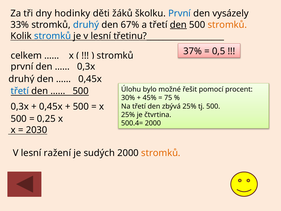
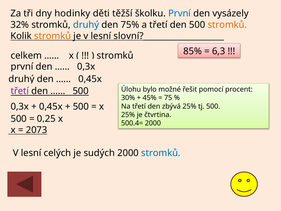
žáků: žáků -> těžší (122, 13)
33%: 33% -> 32% (20, 25)
67%: 67% -> 75% (130, 25)
den underline: present -> none (178, 25)
stromků colour: blue -> orange (53, 36)
třetinu?___________________: třetinu?___________________ -> slovní?___________________ (169, 36)
37%: 37% -> 85% (193, 51)
0,5: 0,5 -> 6,3 (219, 51)
třetí colour: blue -> purple (20, 91)
2030: 2030 -> 2073 (37, 130)
ražení: ražení -> celých (57, 153)
stromků colour: orange -> blue (161, 153)
